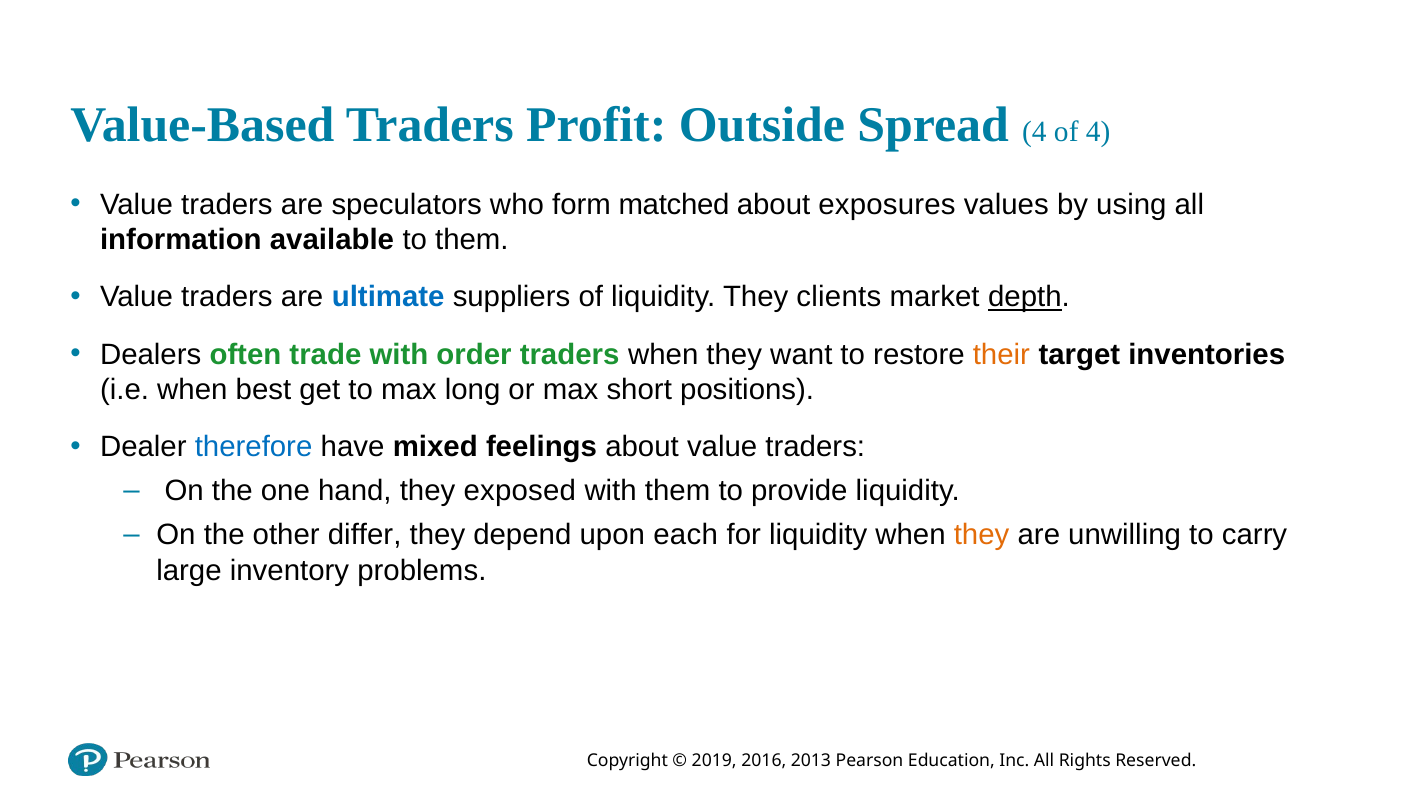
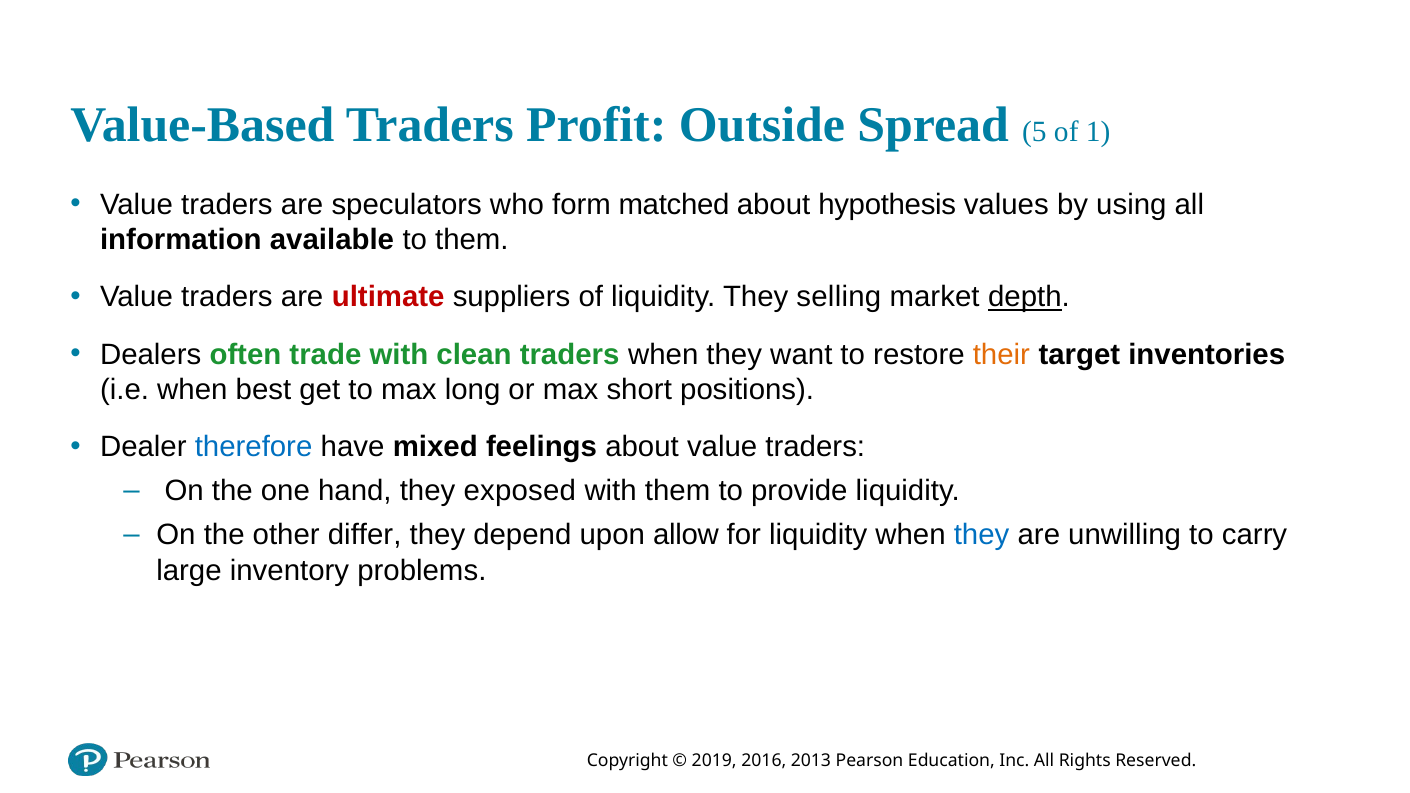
Spread 4: 4 -> 5 (1034, 132)
of 4: 4 -> 1 (1098, 132)
exposures: exposures -> hypothesis (887, 205)
ultimate colour: blue -> red (388, 297)
clients: clients -> selling (839, 297)
order: order -> clean (474, 355)
each: each -> allow (686, 535)
they colour: orange -> blue (982, 535)
